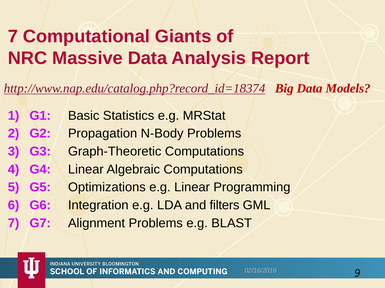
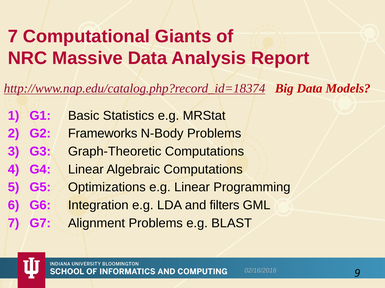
Propagation: Propagation -> Frameworks (103, 134)
